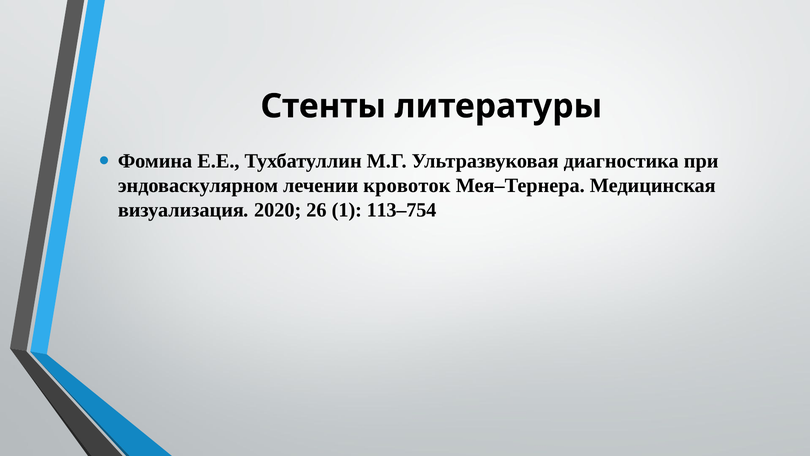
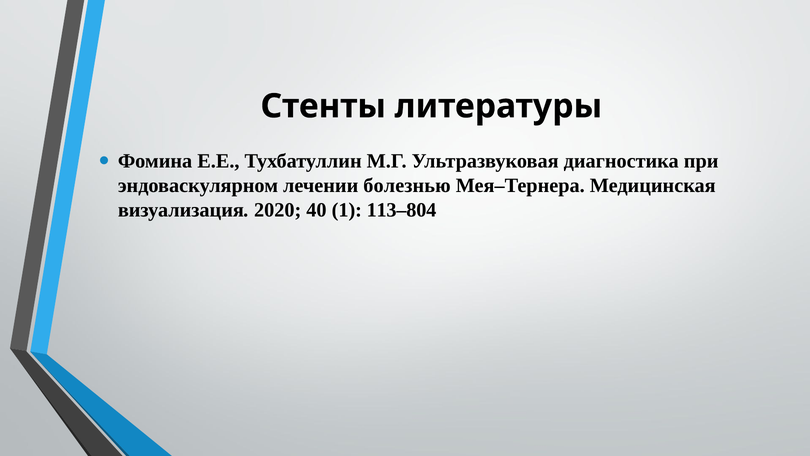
кровоток: кровоток -> болезнью (407, 185)
26: 26 -> 40 (316, 210)
113–754: 113–754 -> 113–804 (401, 210)
